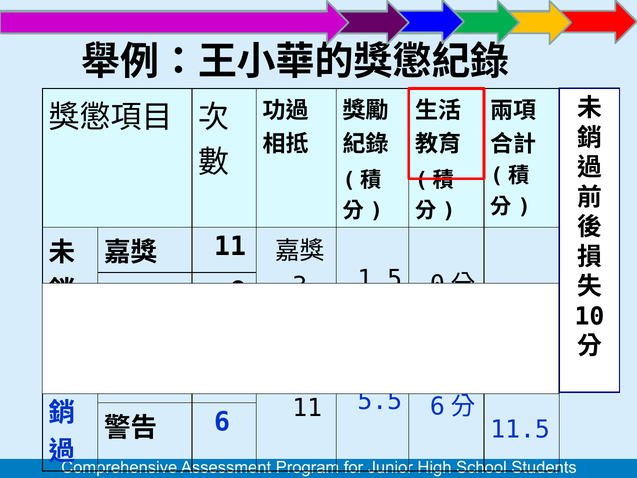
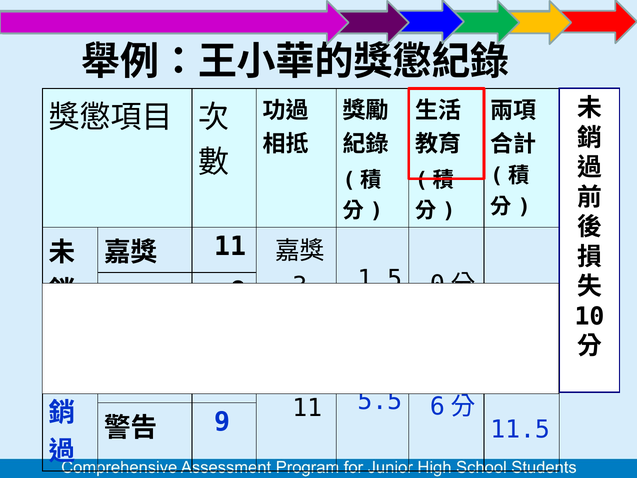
6: 6 -> 9 (222, 422)
